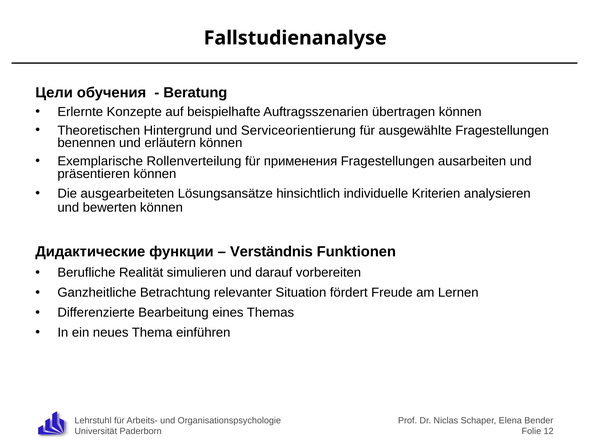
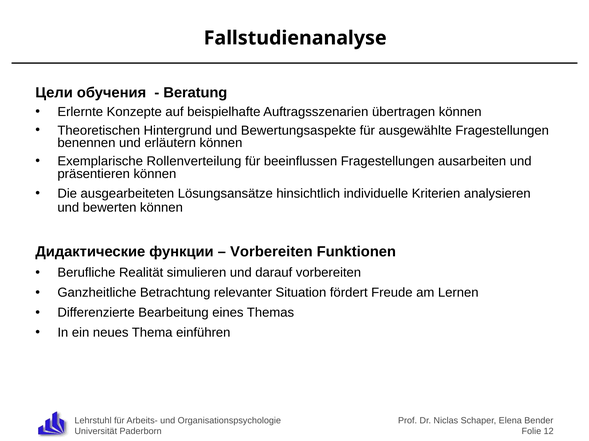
Serviceorientierung: Serviceorientierung -> Bewertungsaspekte (298, 131)
применения: применения -> beeinflussen (301, 162)
Verständnis: Verständnis -> Vorbereiten (271, 252)
